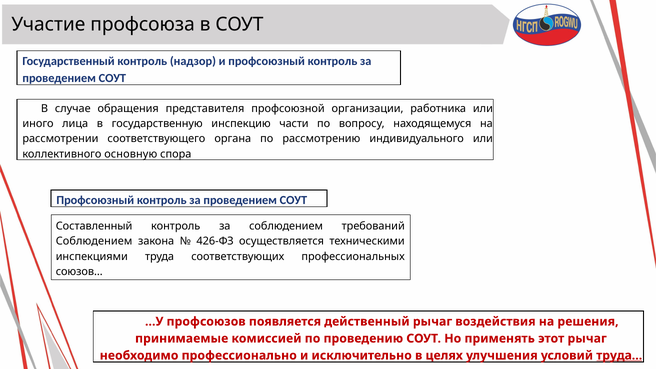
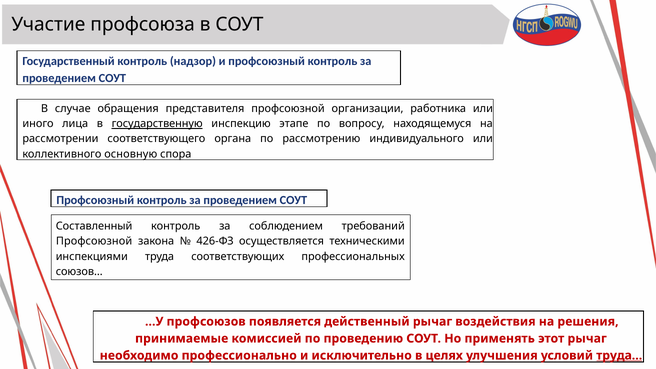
государственную underline: none -> present (157, 124)
части: части -> этапе (294, 124)
Соблюдением: Соблюдением -> Профсоюзной (94, 241)
